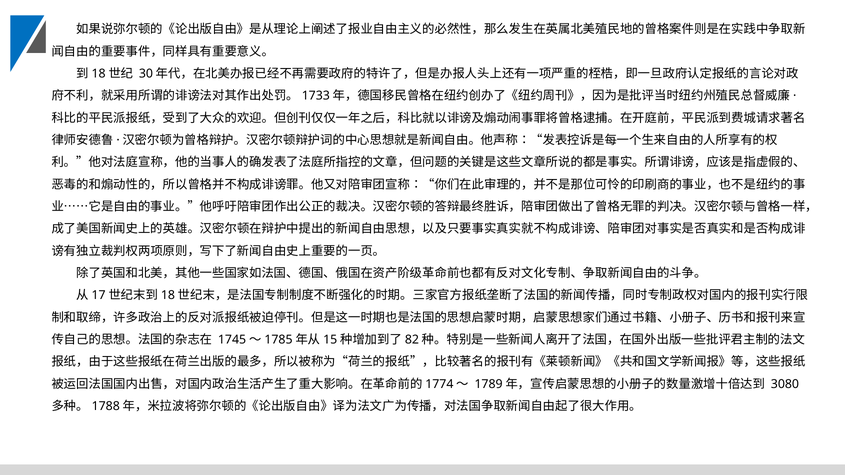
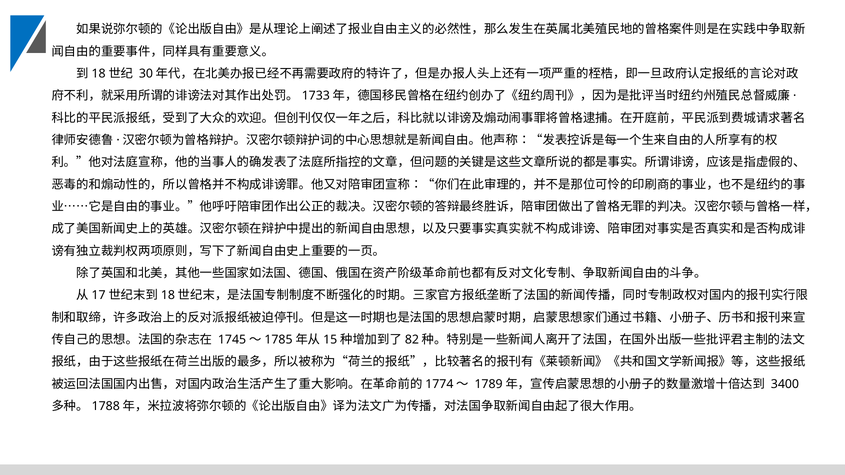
3080: 3080 -> 3400 (785, 384)
